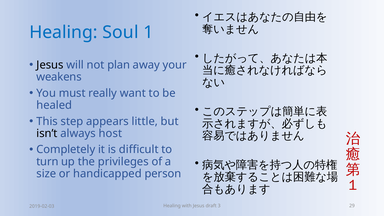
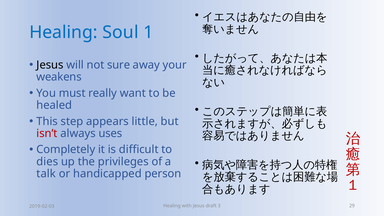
plan: plan -> sure (119, 65)
isn’t colour: black -> red (47, 133)
host: host -> uses (110, 133)
turn: turn -> dies (47, 162)
size: size -> talk (46, 174)
